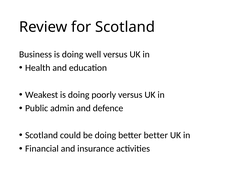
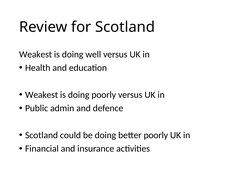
Business: Business -> Weakest (36, 55)
better better: better -> poorly (156, 136)
